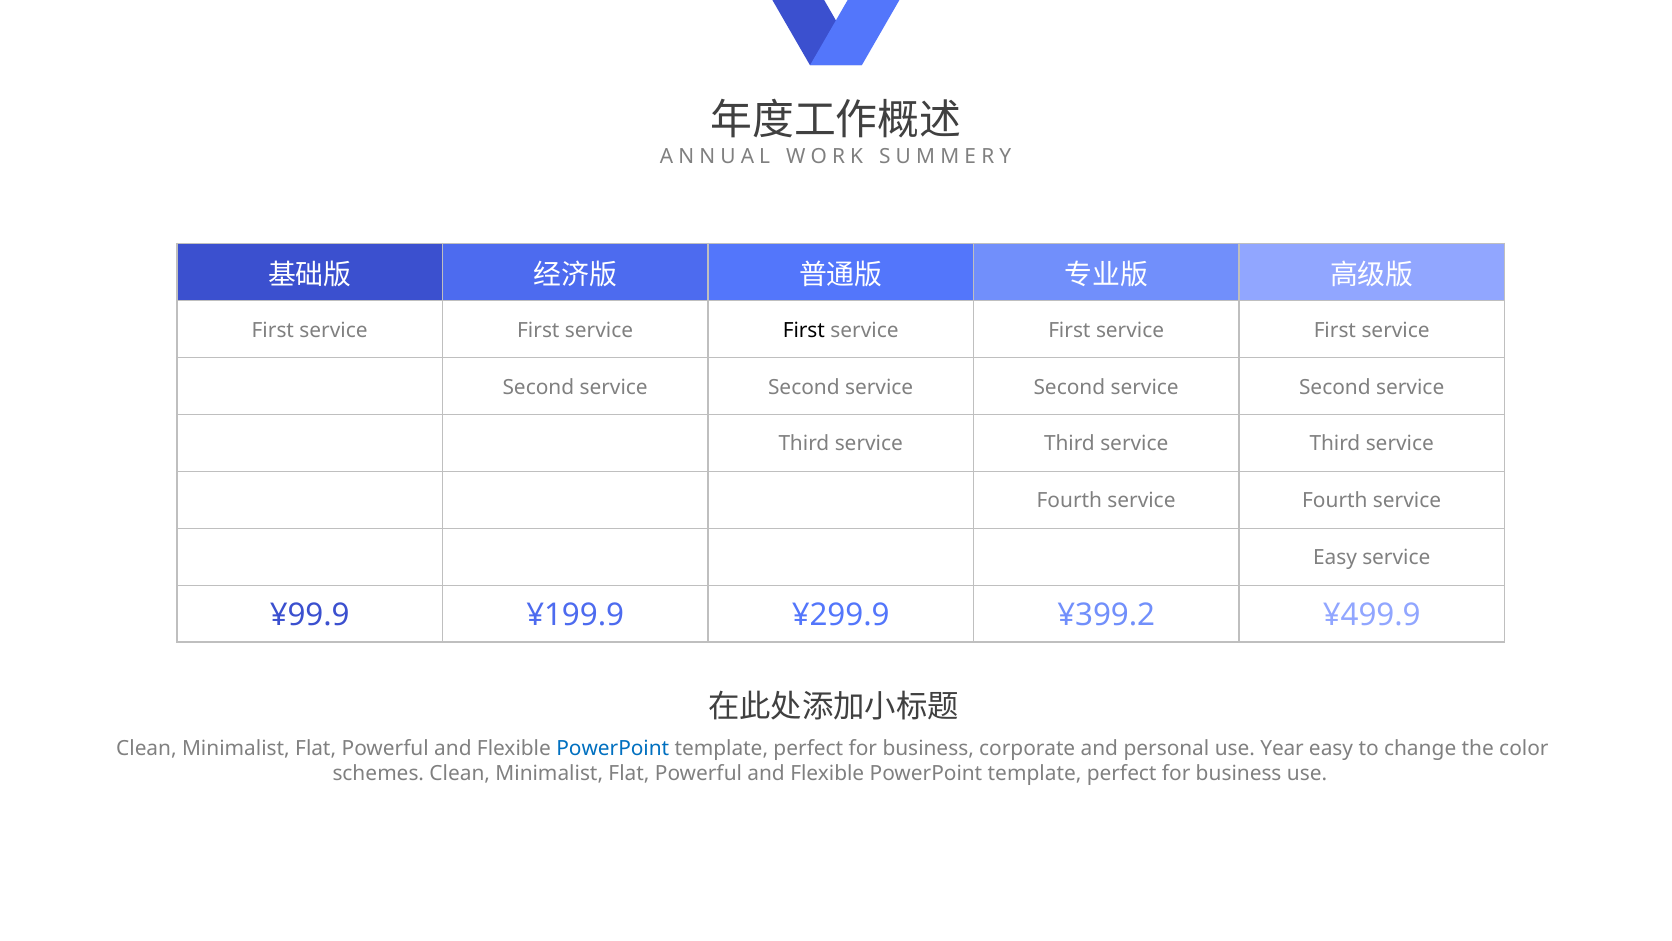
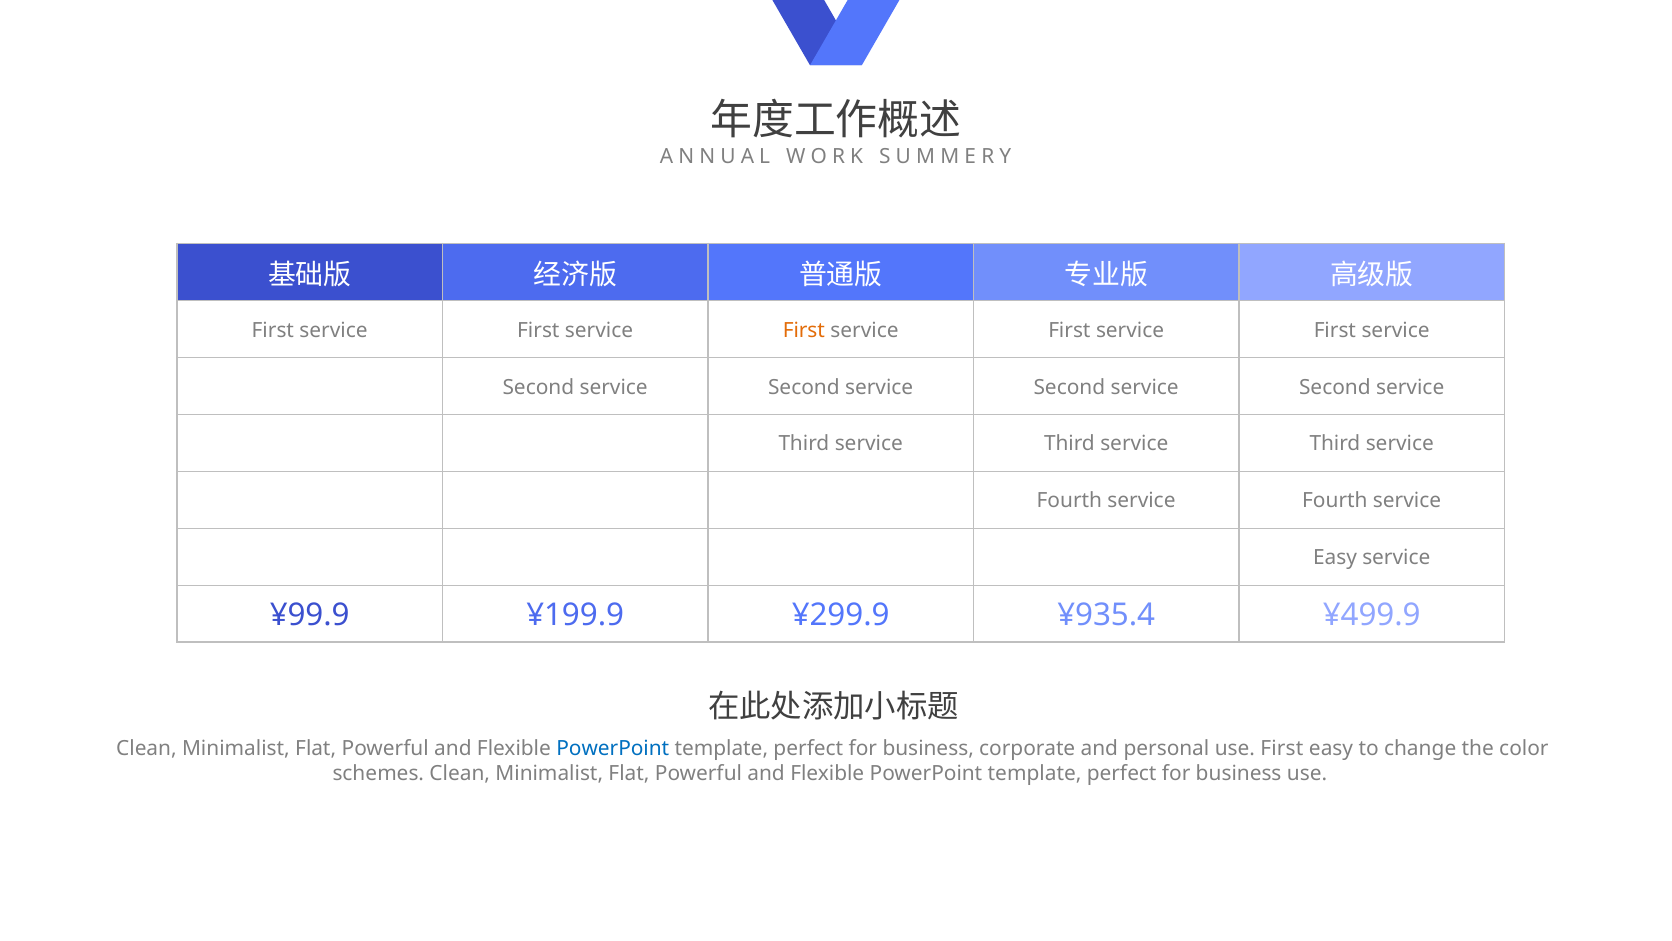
First colour: black -> orange (804, 330)
¥399.2: ¥399.2 -> ¥935.4 (1106, 615)
use Year: Year -> First (1282, 748)
